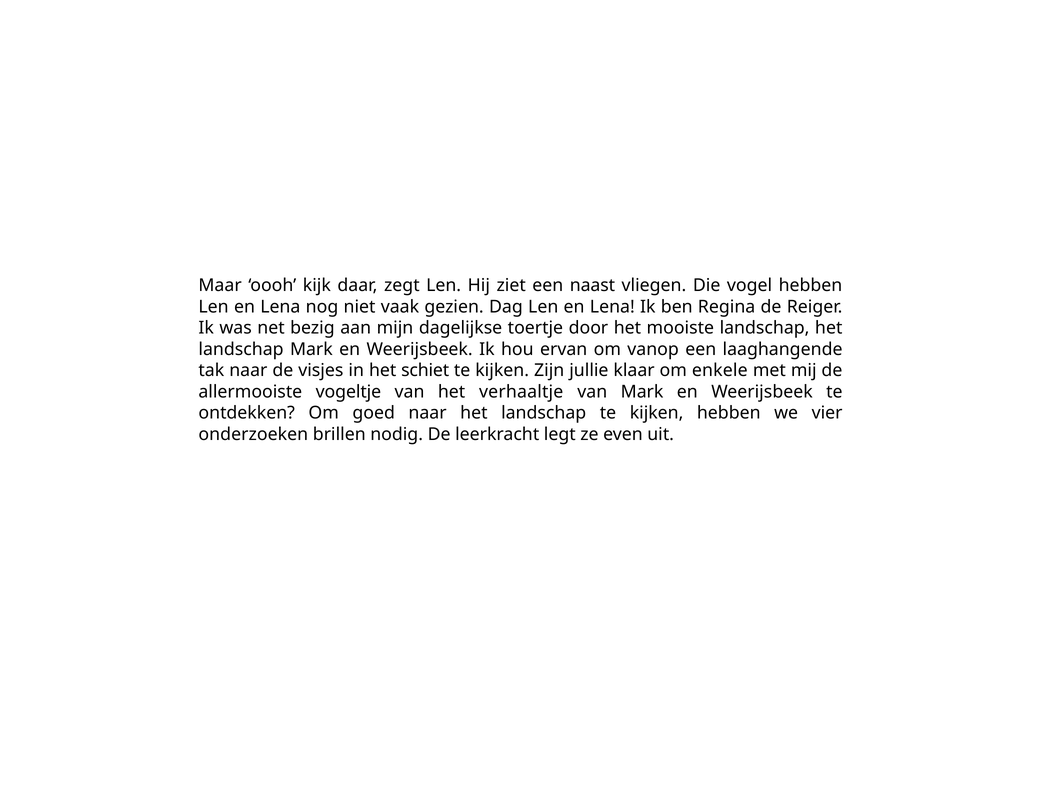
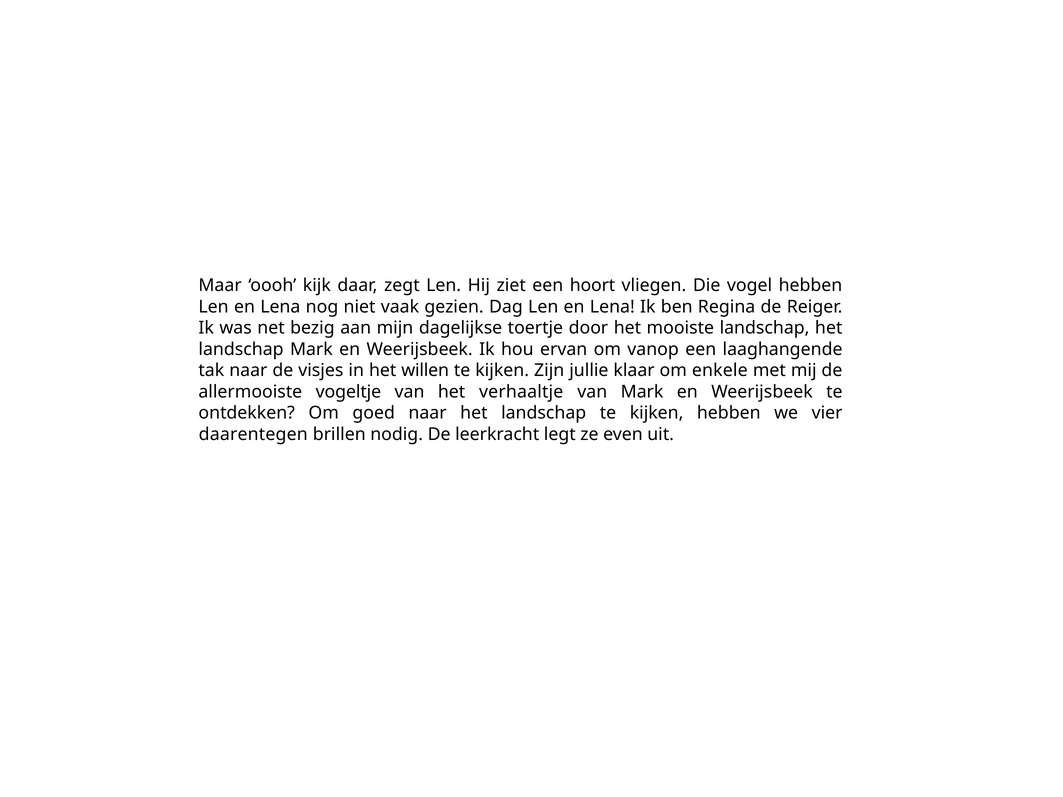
naast: naast -> hoort (592, 286)
schiet: schiet -> willen (425, 371)
onderzoeken: onderzoeken -> daarentegen (253, 435)
